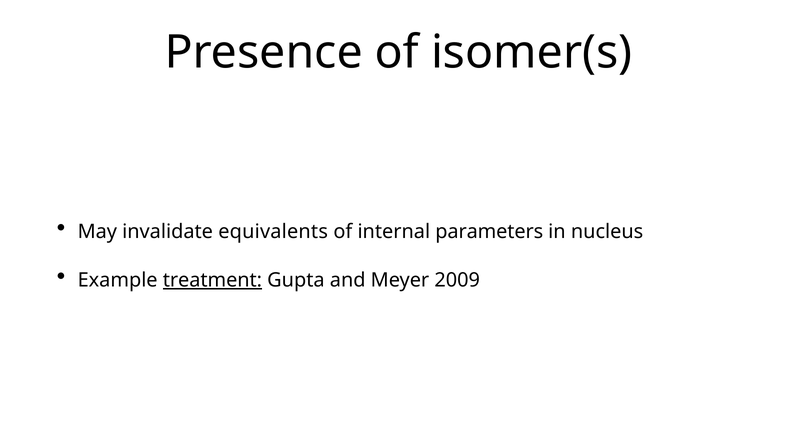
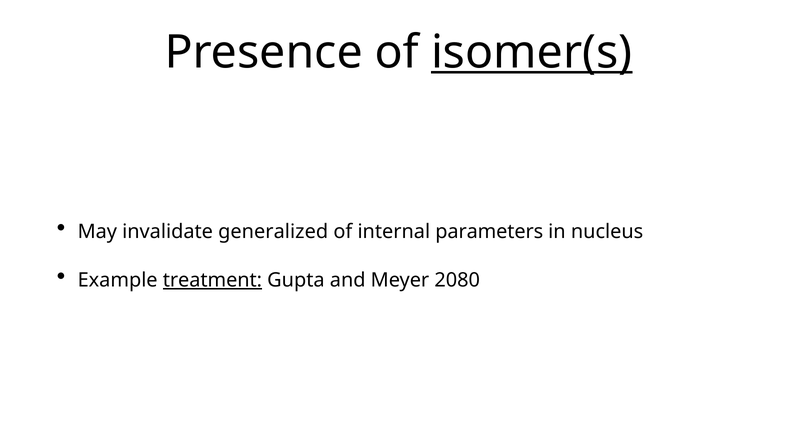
isomer(s underline: none -> present (532, 52)
equivalents: equivalents -> generalized (273, 232)
2009: 2009 -> 2080 (457, 280)
